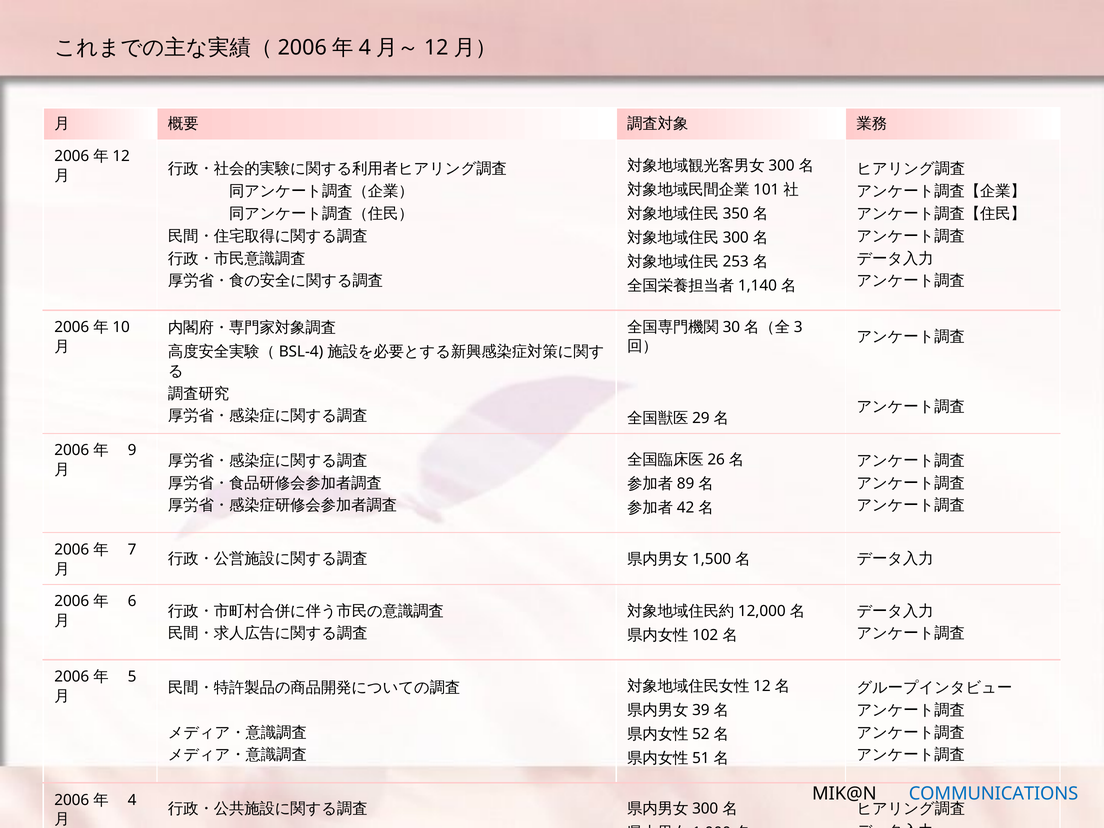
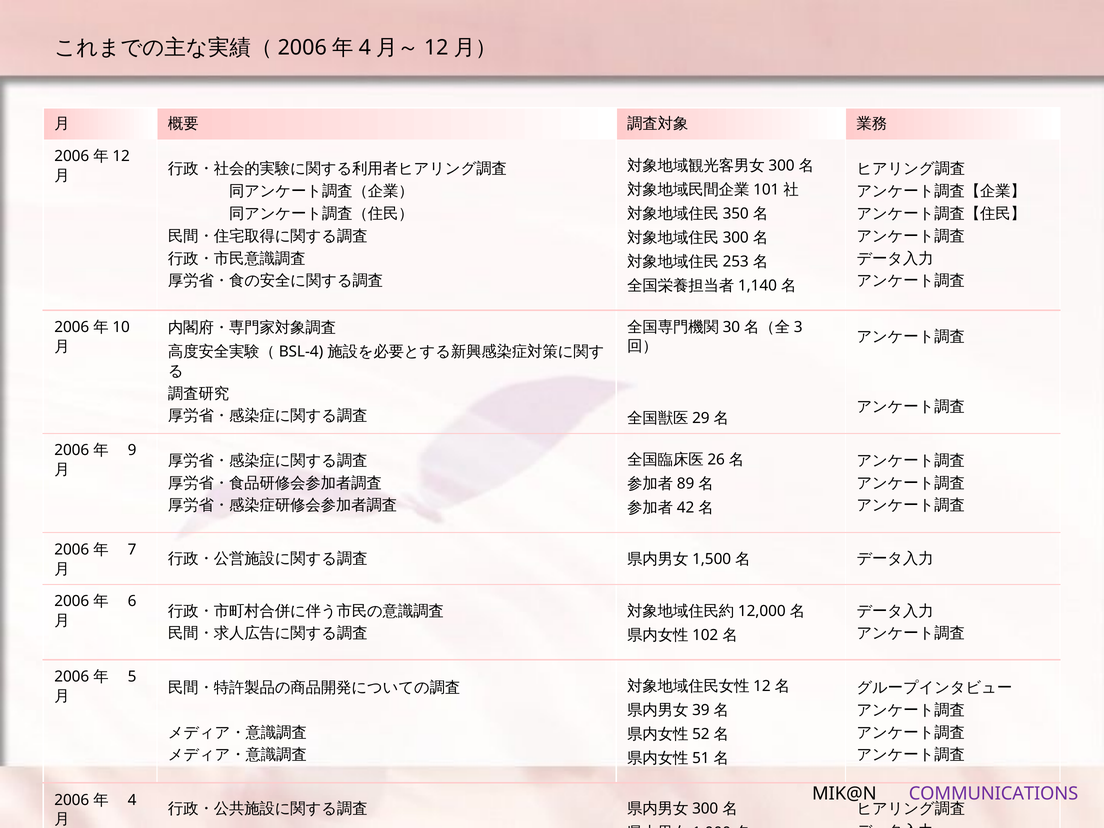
COMMUNICATIONS colour: blue -> purple (994, 794)
